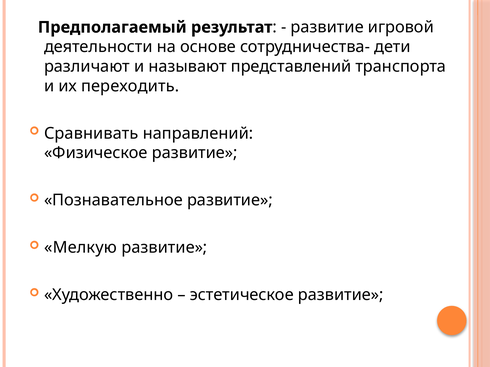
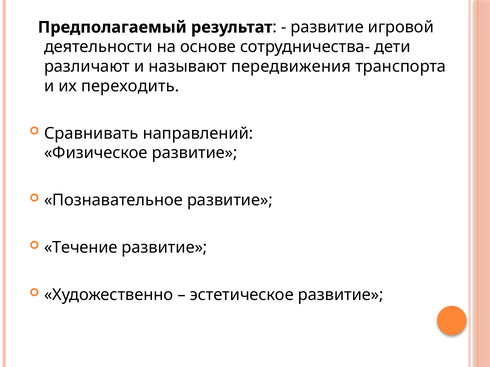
представлений: представлений -> передвижения (291, 67)
Мелкую: Мелкую -> Течение (81, 248)
